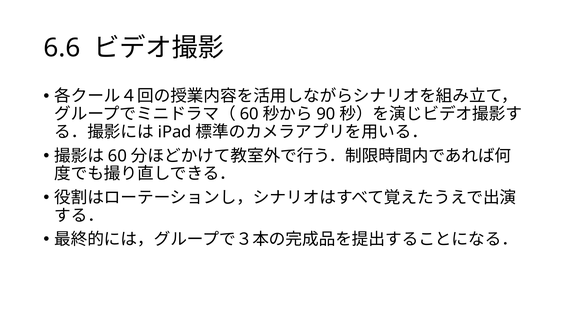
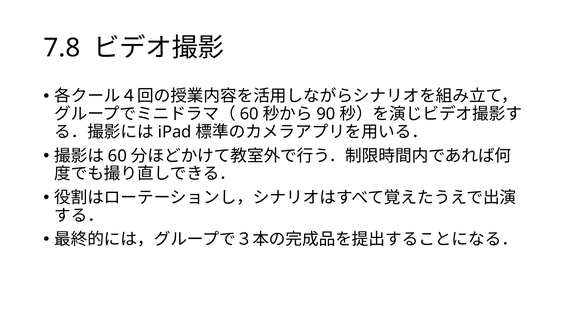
6.6: 6.6 -> 7.8 (62, 48)
